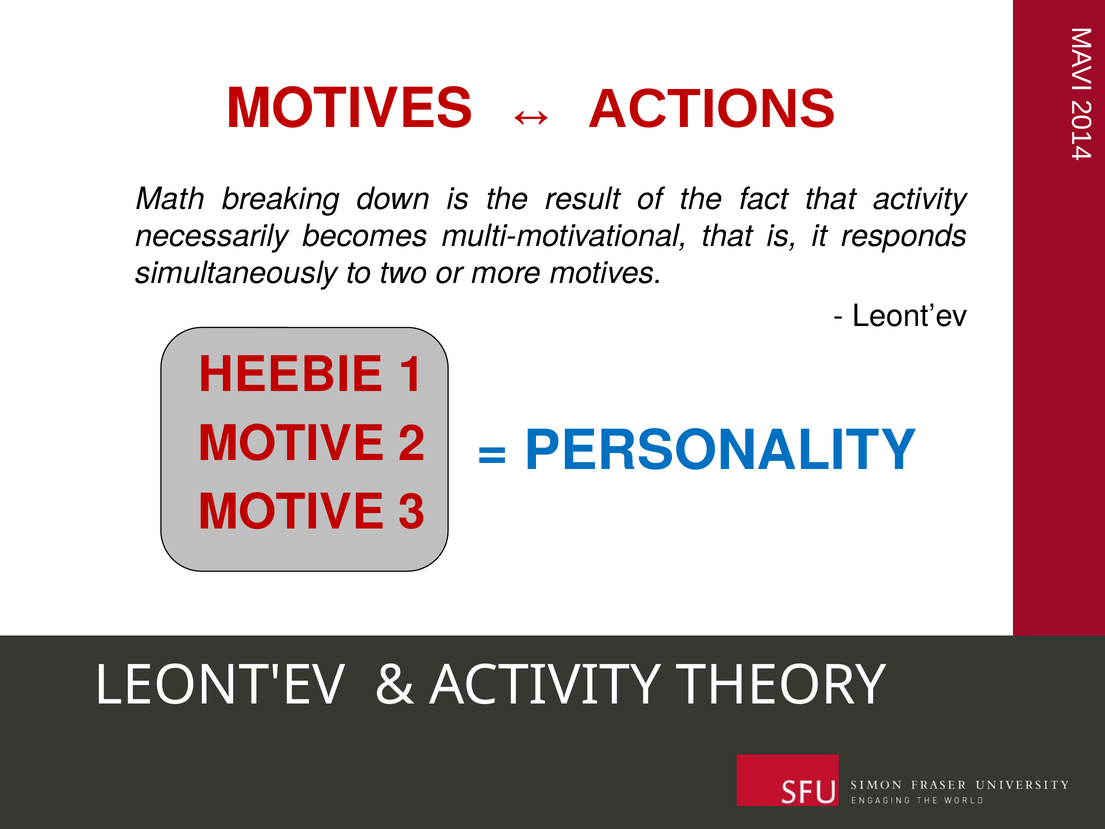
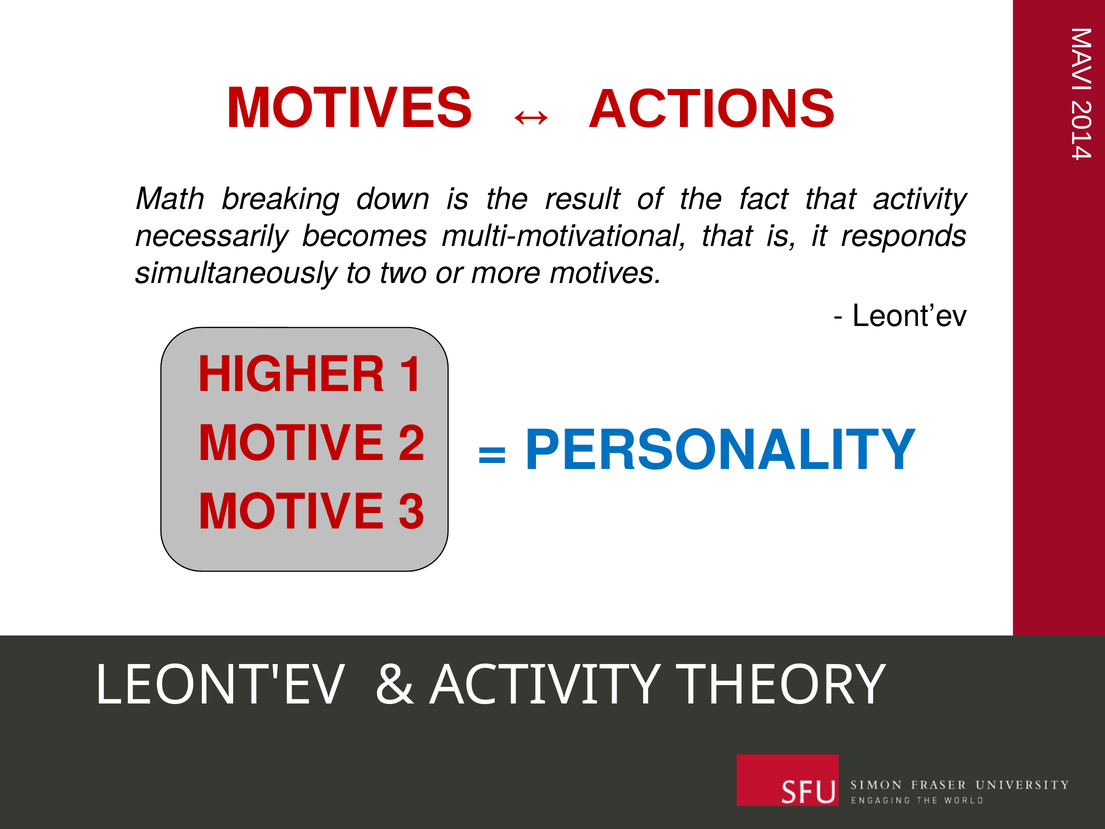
HEEBIE: HEEBIE -> HIGHER (291, 375)
